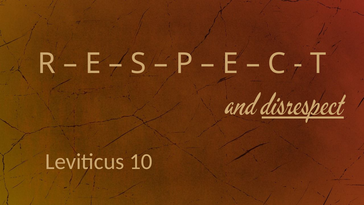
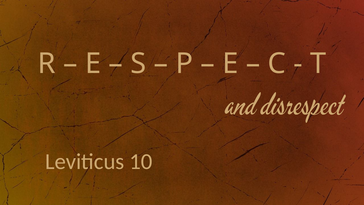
disrespect underline: present -> none (303, 104)
